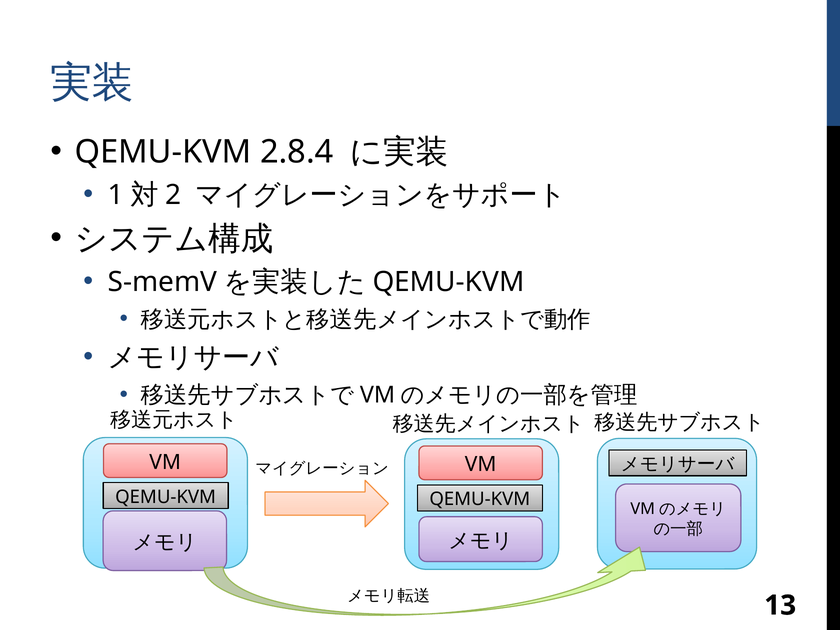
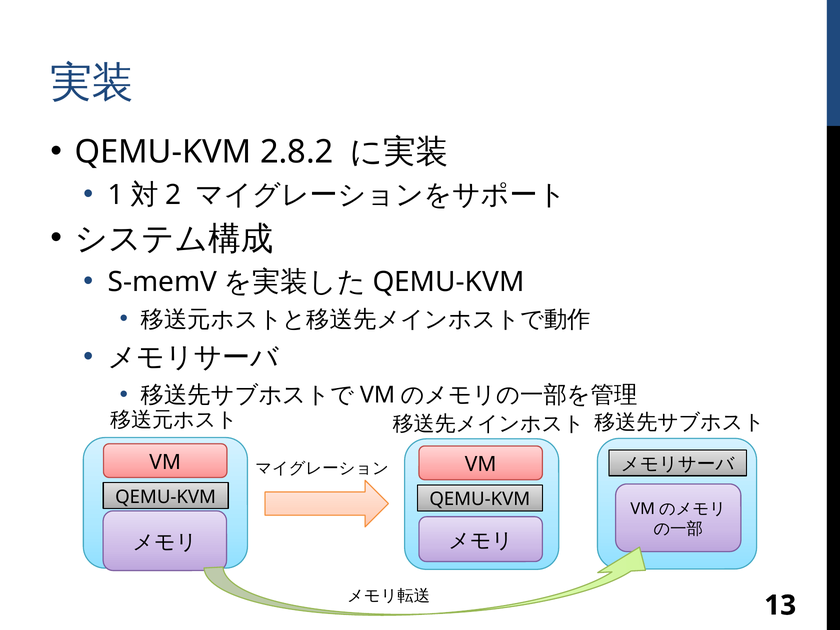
2.8.4: 2.8.4 -> 2.8.2 (297, 152)
